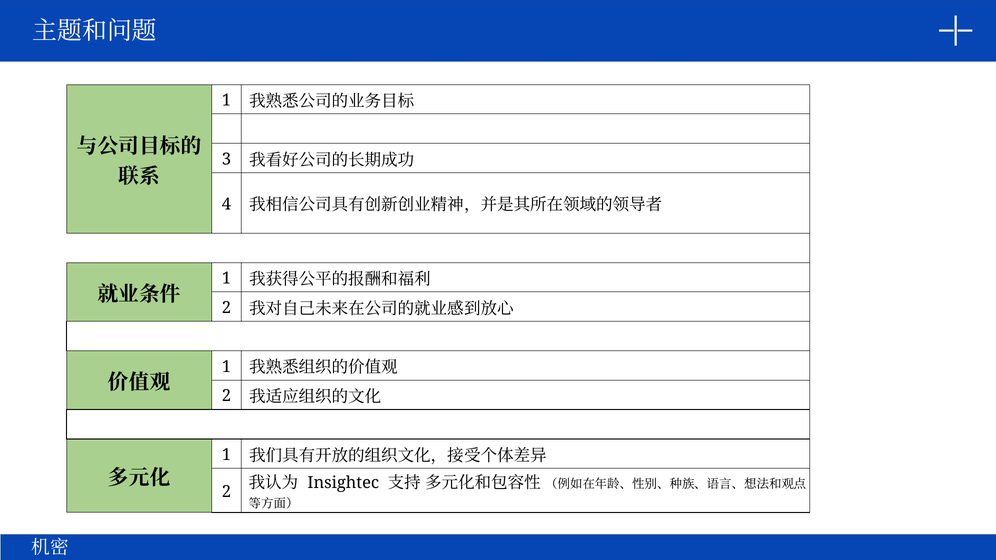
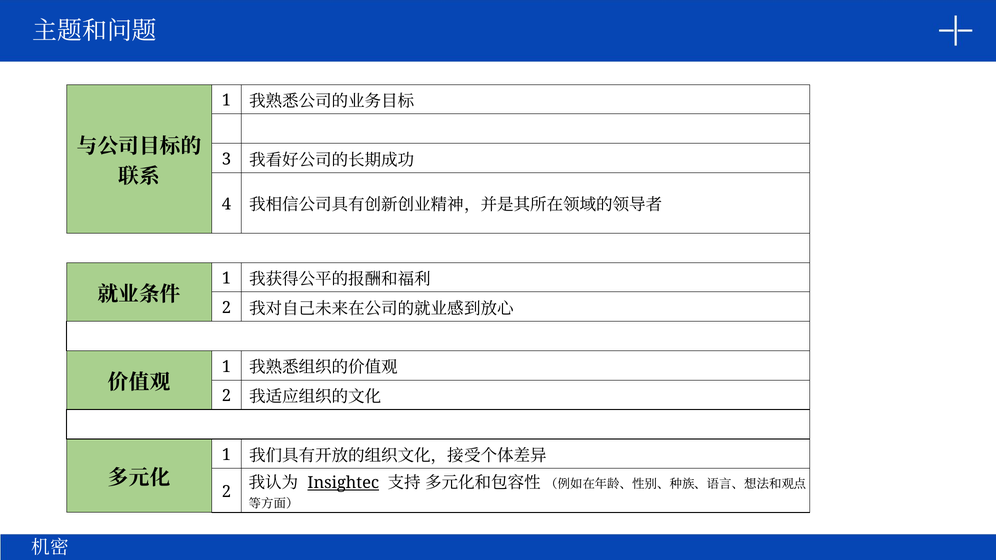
Insightec underline: none -> present (343, 483)
